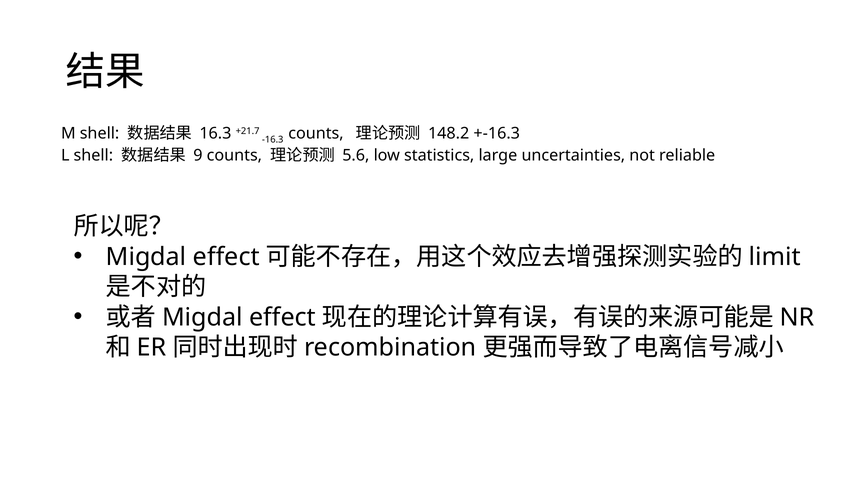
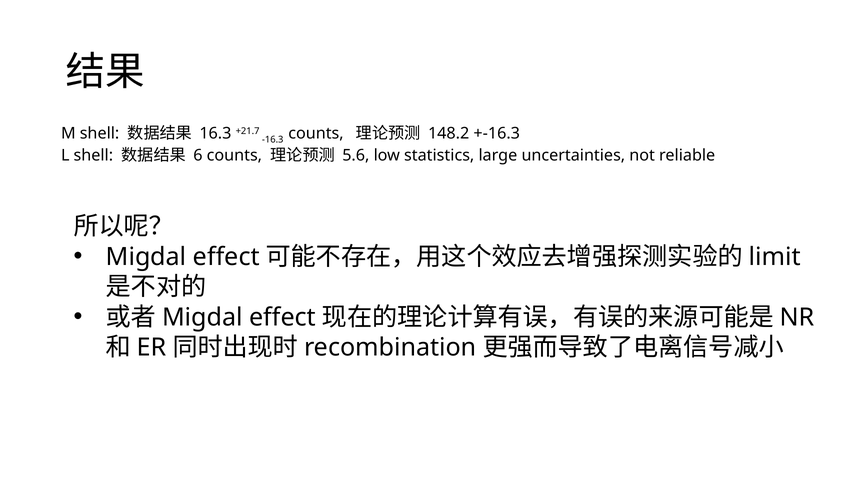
9: 9 -> 6 (198, 156)
